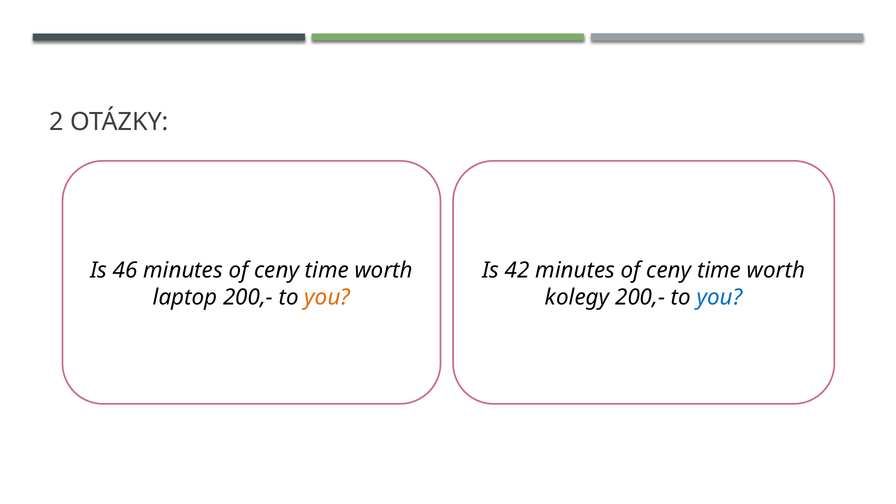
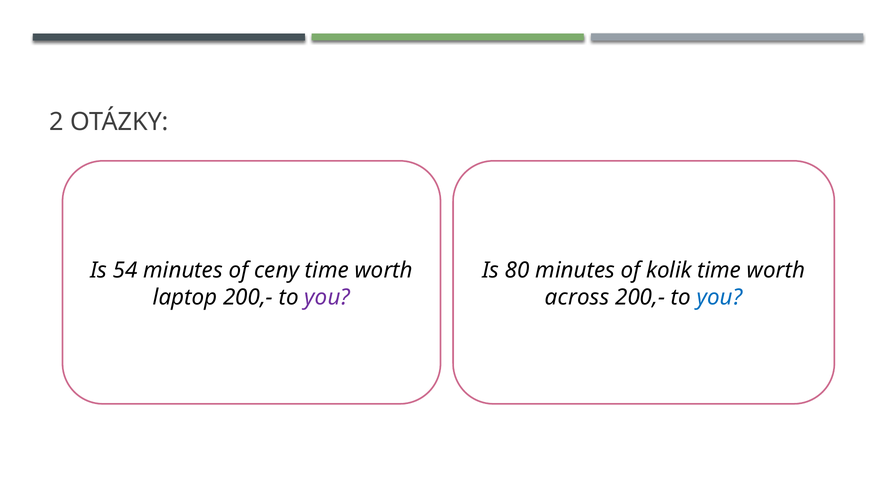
46: 46 -> 54 (125, 270)
42: 42 -> 80 (517, 270)
ceny: ceny -> kolik (669, 270)
you colour: orange -> purple (327, 297)
kolegy: kolegy -> across (577, 297)
